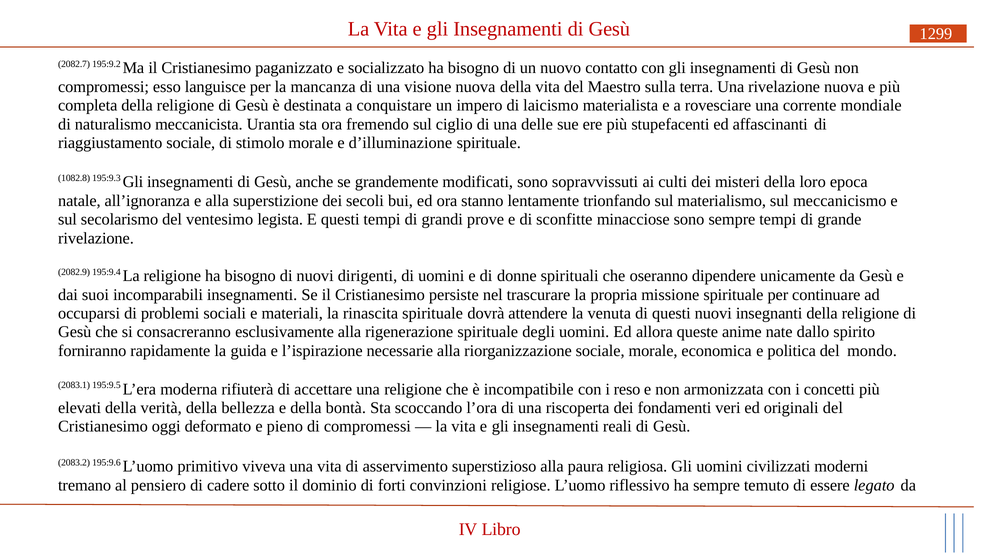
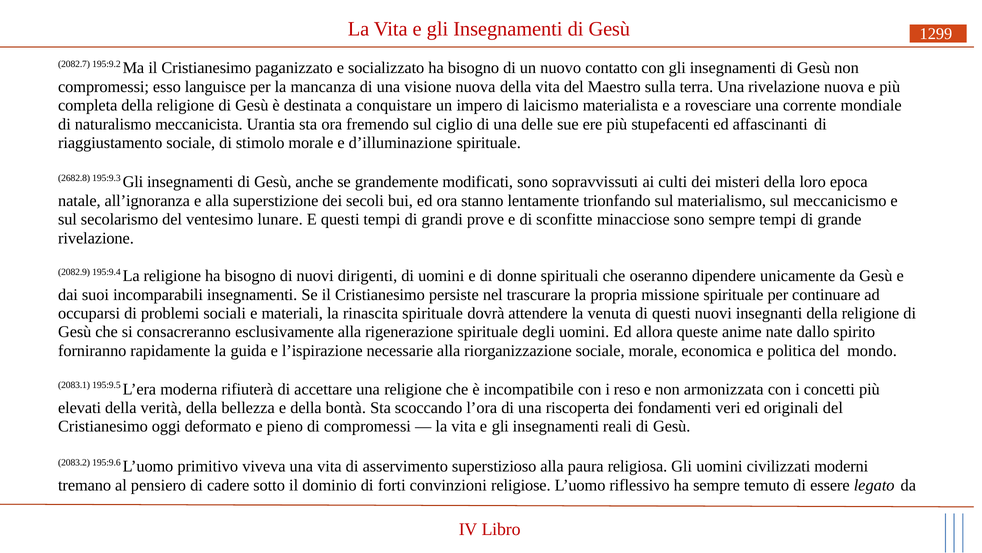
1082.8: 1082.8 -> 2682.8 (74, 178)
legista: legista -> lunare (280, 220)
